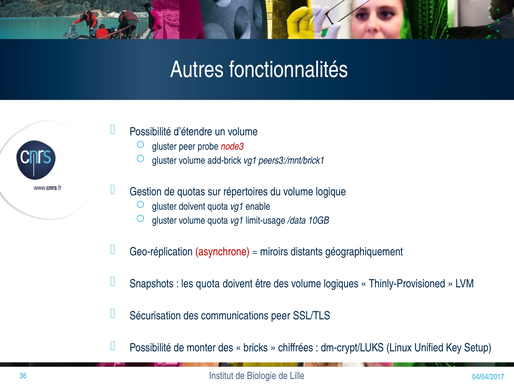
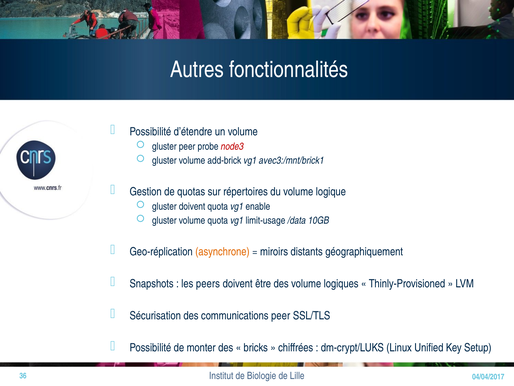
peers3:/mnt/brick1: peers3:/mnt/brick1 -> avec3:/mnt/brick1 (291, 160)
asynchrone colour: red -> orange (222, 251)
les quota: quota -> peers (208, 283)
